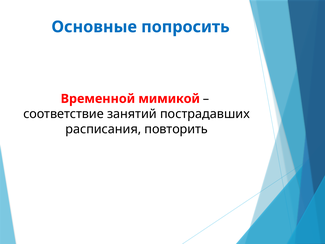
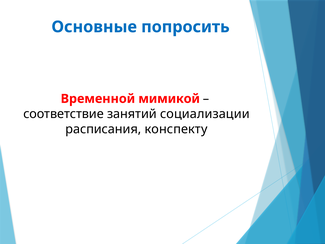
пострадавших: пострадавших -> социализации (205, 114)
повторить: повторить -> конспекту (176, 129)
